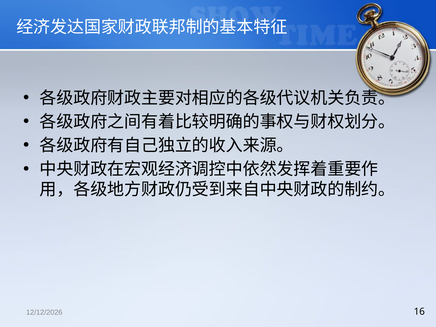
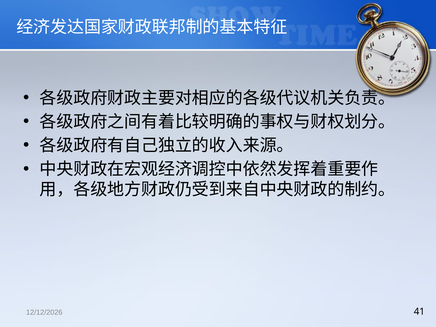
16: 16 -> 41 (419, 312)
